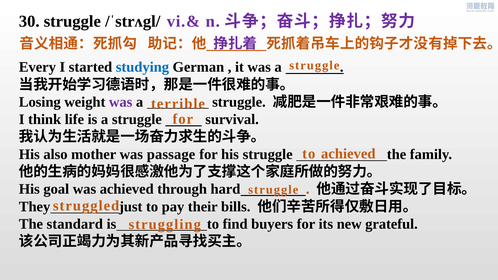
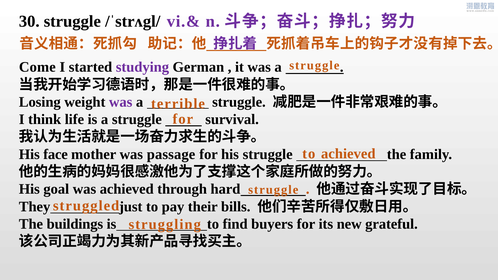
Every: Every -> Come (37, 67)
studying colour: blue -> purple (142, 67)
also: also -> face (56, 154)
standard: standard -> buildings (75, 224)
